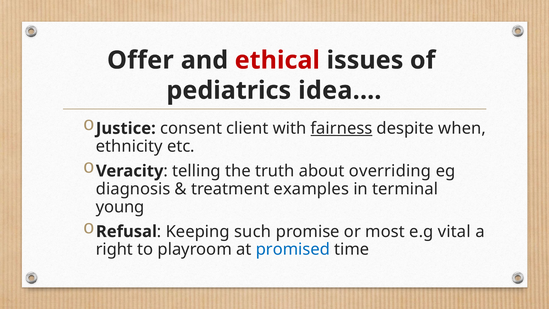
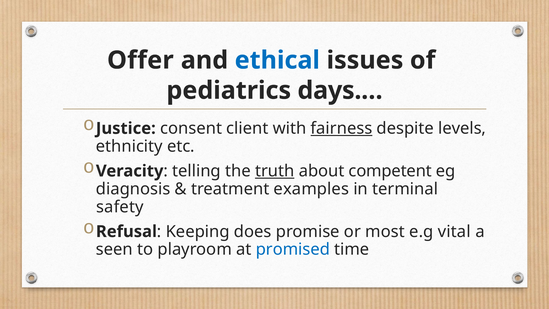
ethical colour: red -> blue (277, 60)
idea.…: idea.… -> days.… (340, 90)
when: when -> levels (462, 128)
truth underline: none -> present (275, 171)
overriding: overriding -> competent (390, 171)
young: young -> safety (120, 207)
such: such -> does (253, 231)
right: right -> seen (114, 249)
